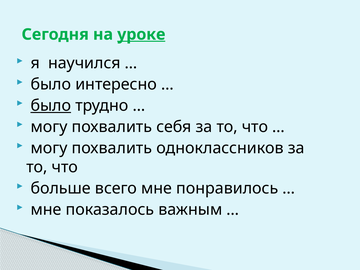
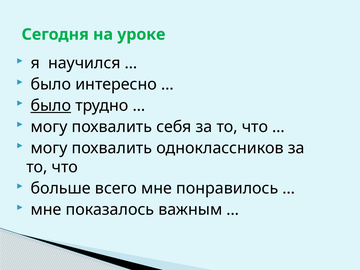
уроке underline: present -> none (141, 34)
